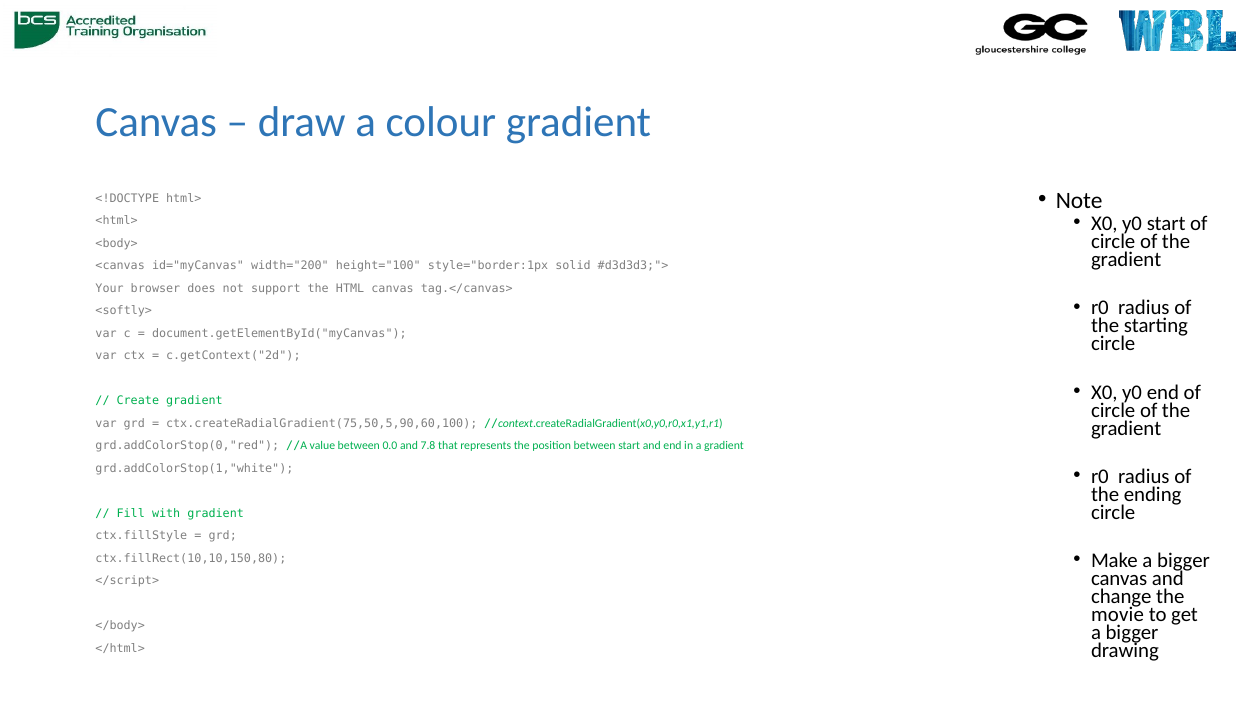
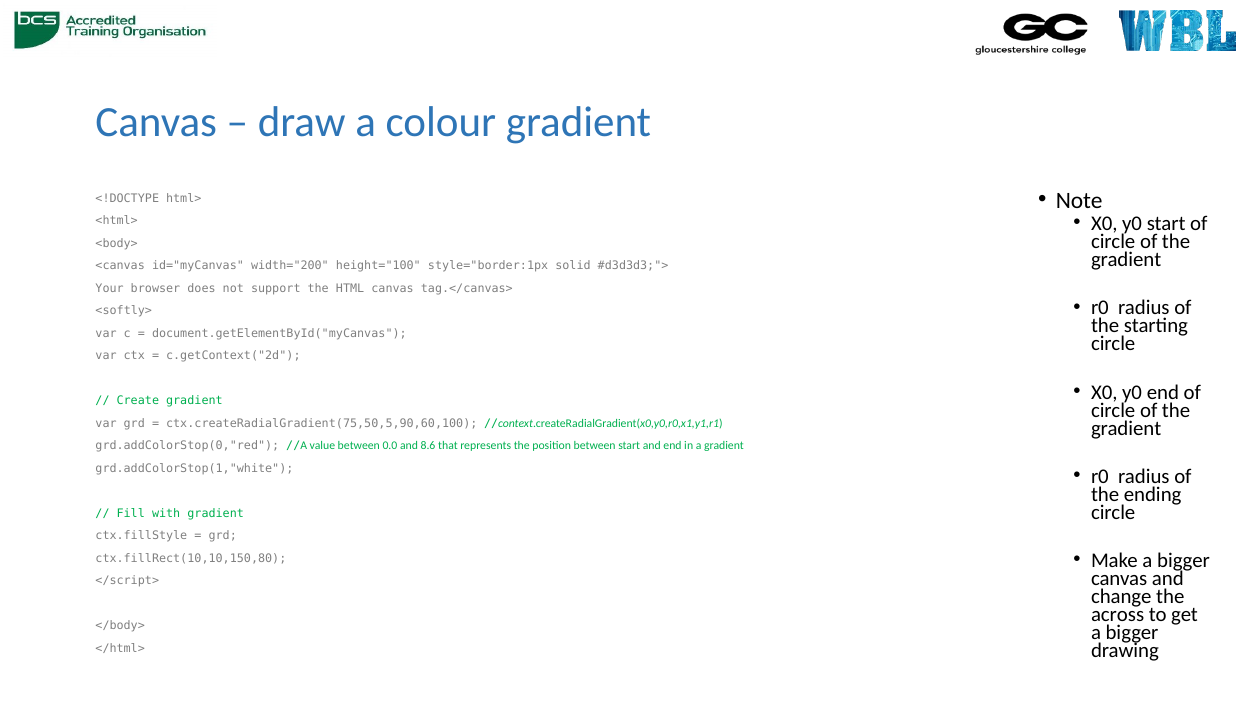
7.8: 7.8 -> 8.6 (428, 446)
movie: movie -> across (1118, 615)
